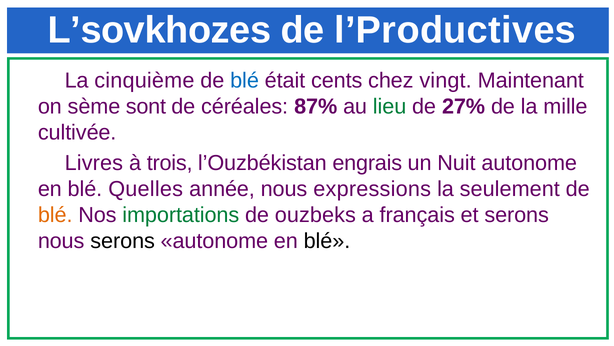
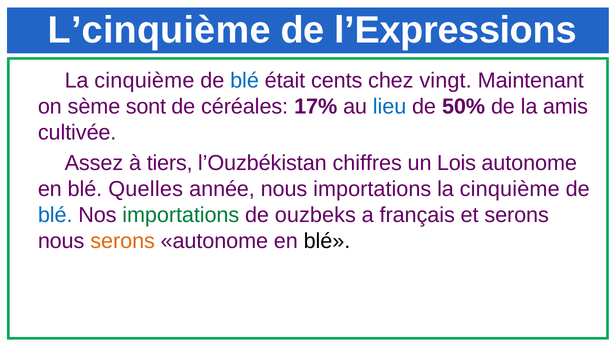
L’sovkhozes: L’sovkhozes -> L’cinquième (159, 30)
l’Productives: l’Productives -> l’Expressions (455, 30)
87%: 87% -> 17% (316, 107)
lieu colour: green -> blue (390, 107)
27%: 27% -> 50% (464, 107)
mille: mille -> amis (565, 107)
Livres: Livres -> Assez (94, 163)
trois: trois -> tiers (170, 163)
engrais: engrais -> chiffres (367, 163)
Nuit: Nuit -> Lois (457, 163)
nous expressions: expressions -> importations (372, 189)
seulement: seulement -> cinquième (510, 189)
blé colour: orange -> blue (55, 215)
serons colour: black -> orange (123, 241)
